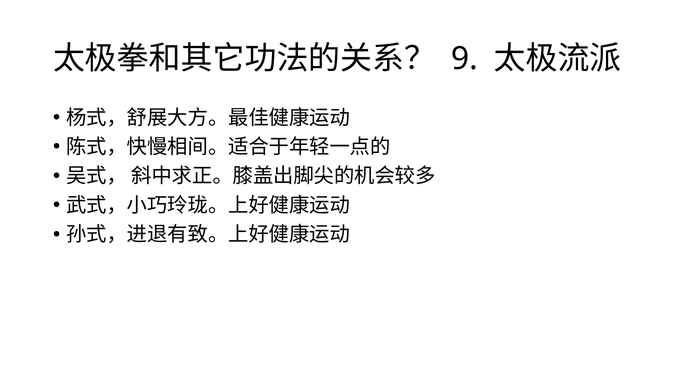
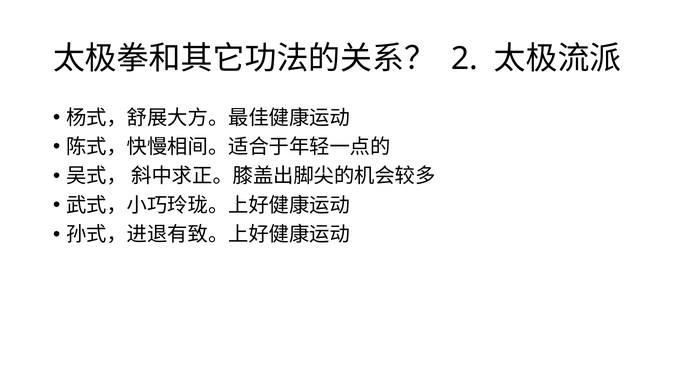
9: 9 -> 2 (464, 58)
